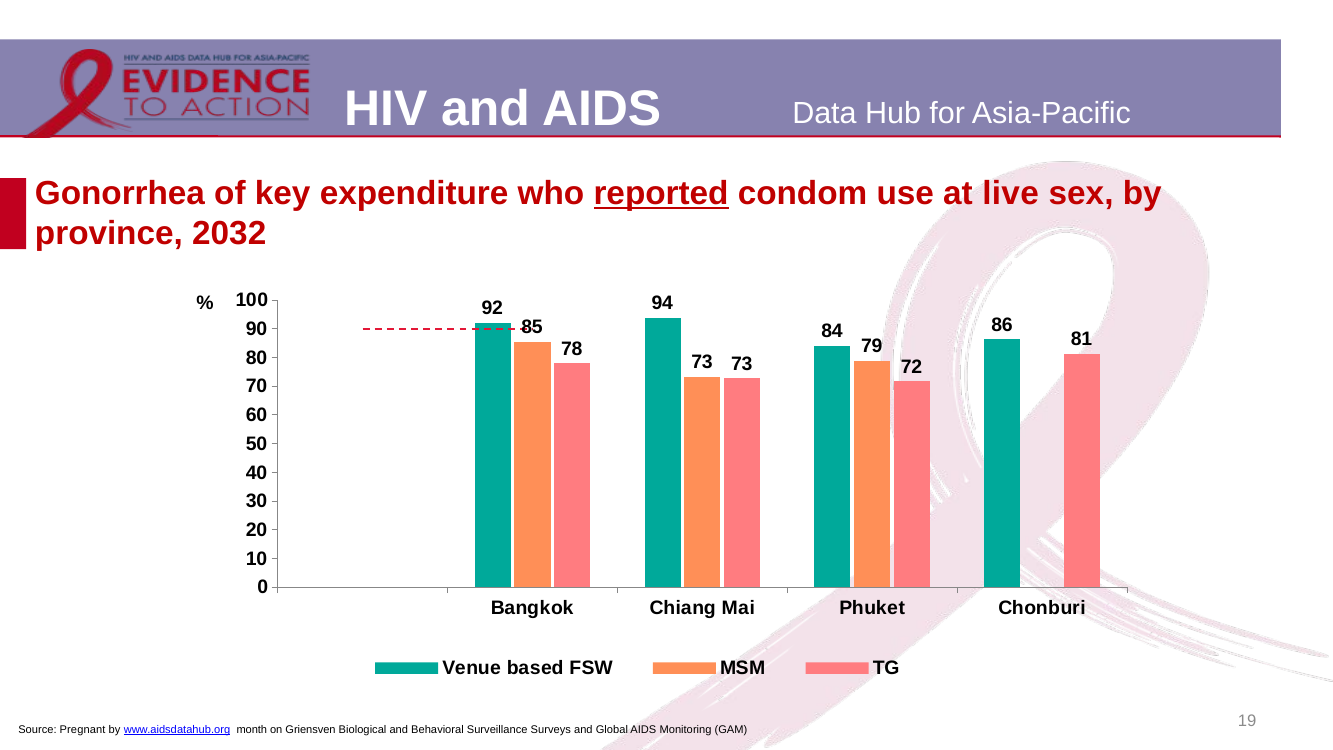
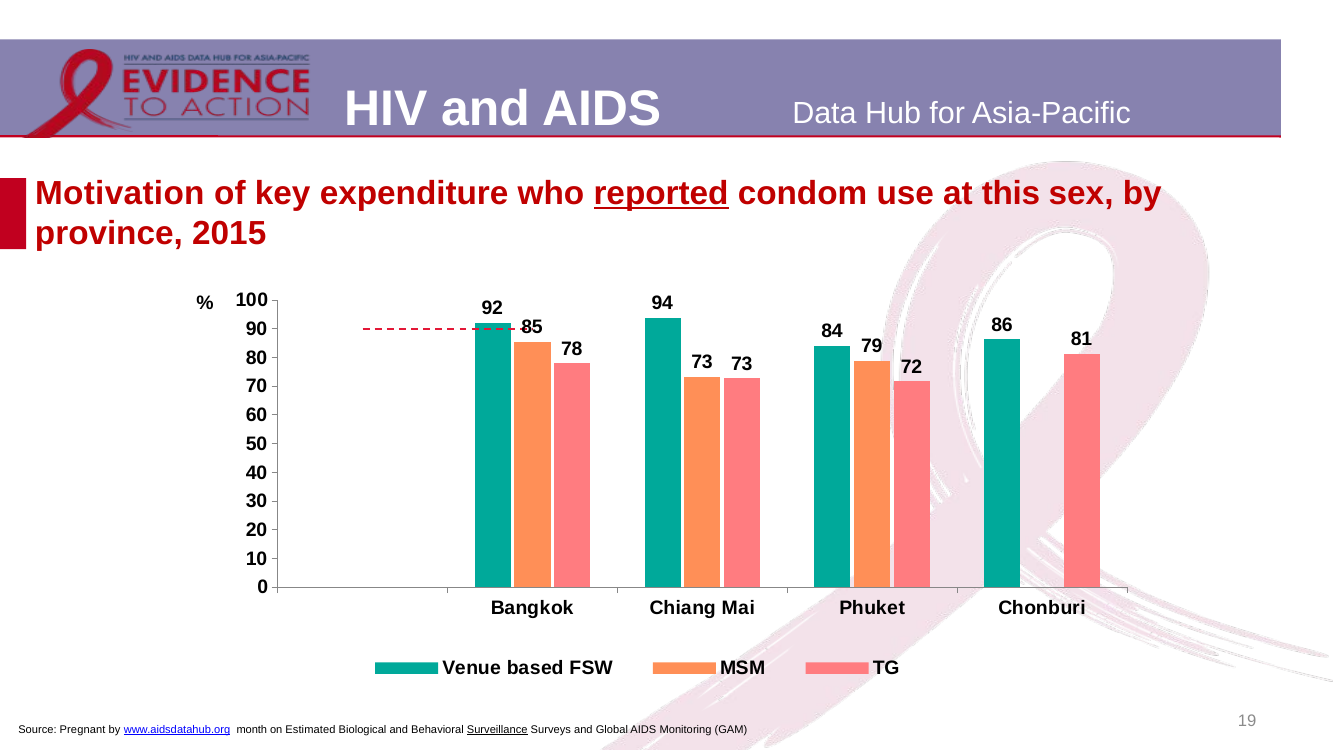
Gonorrhea: Gonorrhea -> Motivation (120, 193)
live: live -> this (1011, 193)
2032: 2032 -> 2015 (229, 233)
Griensven: Griensven -> Estimated (310, 729)
Surveillance underline: none -> present (497, 729)
